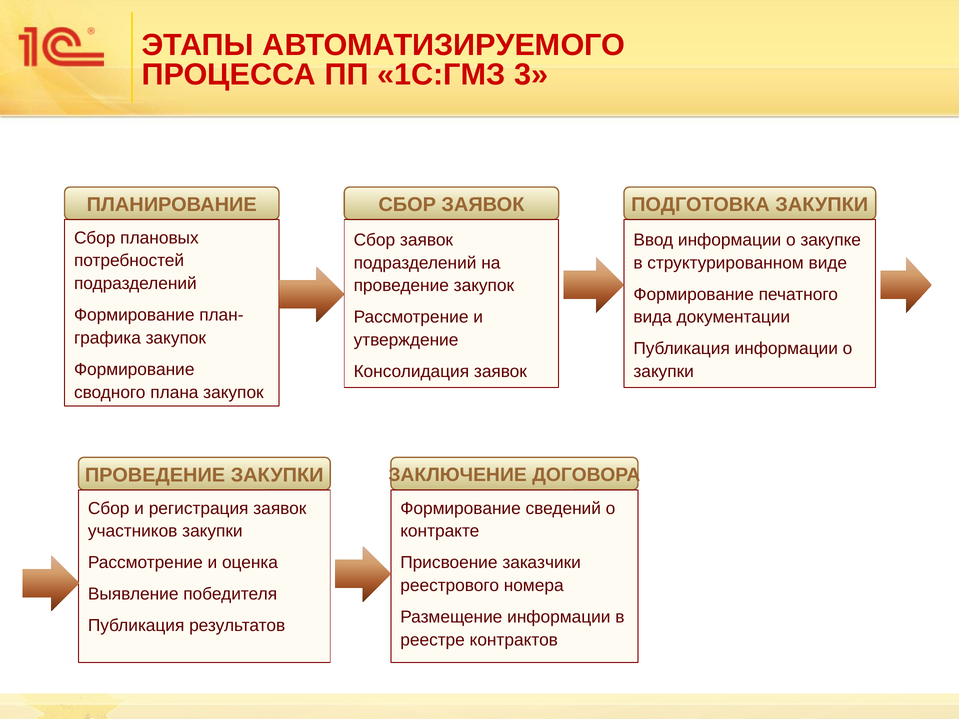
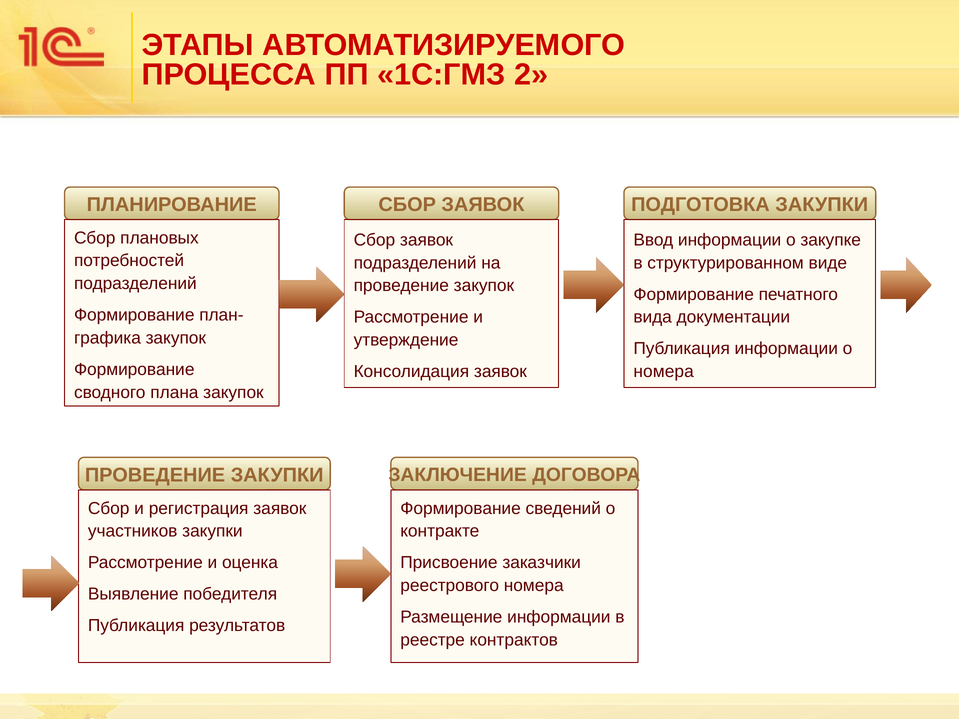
3: 3 -> 2 (531, 75)
закупки: закупки -> номера (664, 372)
